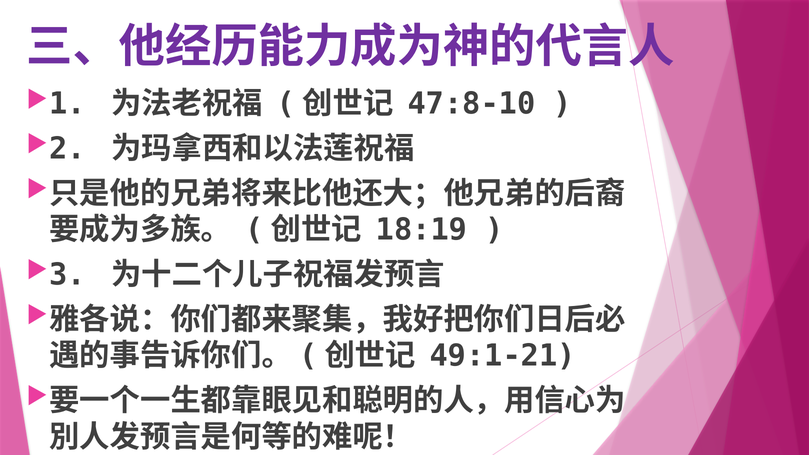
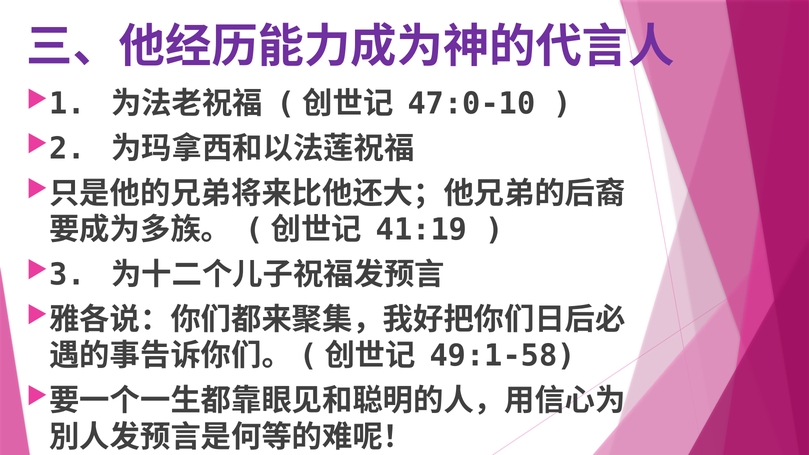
47:8-10: 47:8-10 -> 47:0-10 (471, 104)
18:19: 18:19 -> 41:19 (422, 230)
49:1-21: 49:1-21 -> 49:1-58 (503, 356)
